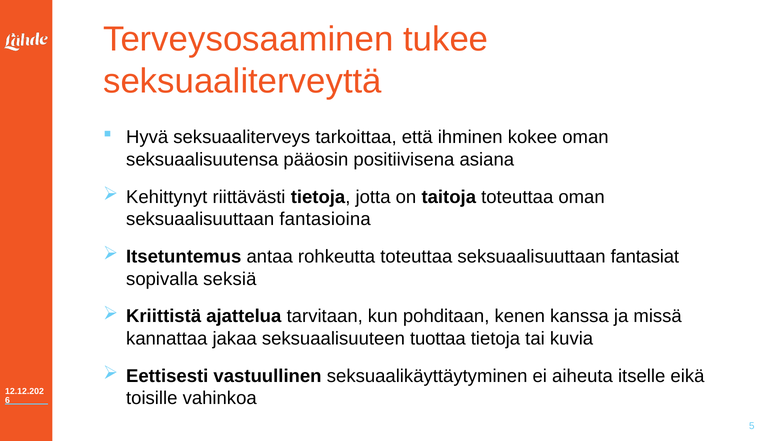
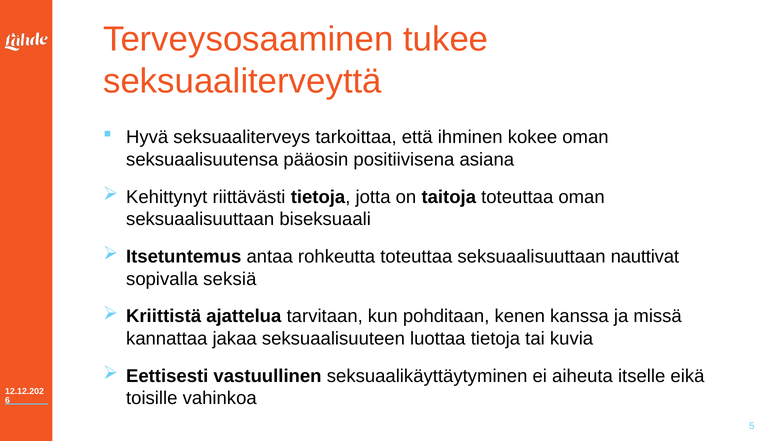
fantasioina: fantasioina -> biseksuaali (325, 219)
fantasiat: fantasiat -> nauttivat (645, 256)
tuottaa: tuottaa -> luottaa (438, 338)
